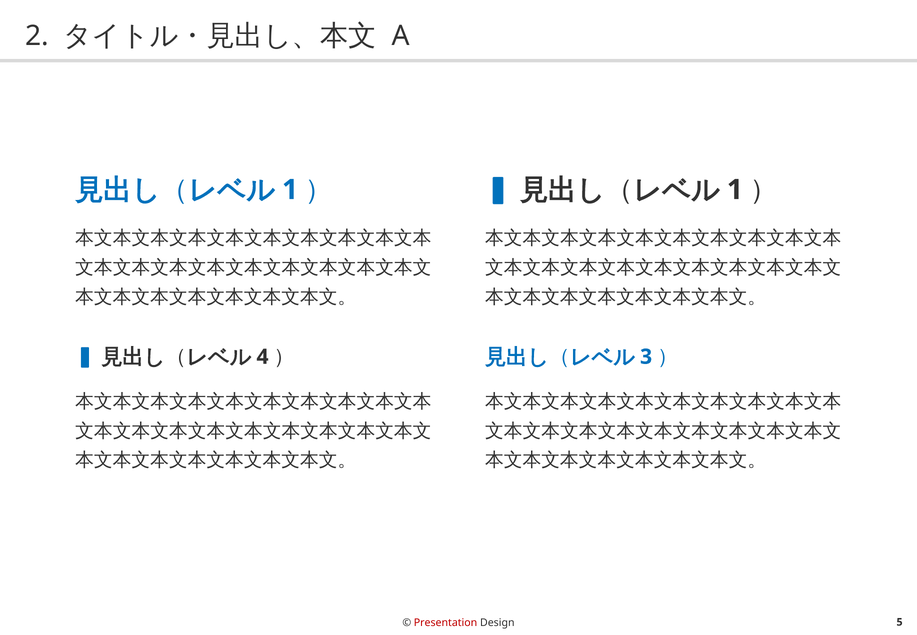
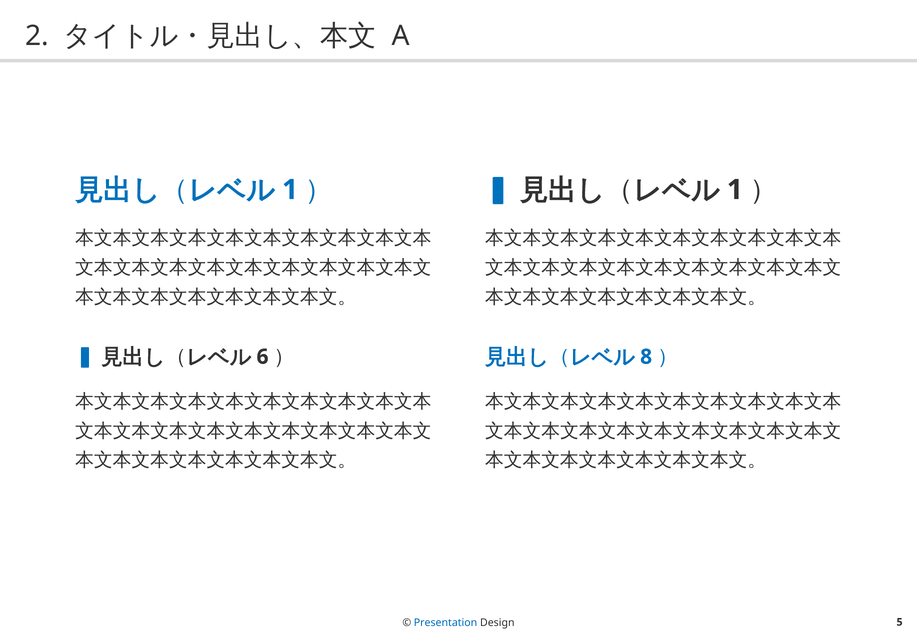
4: 4 -> 6 (263, 357)
3: 3 -> 8 (646, 357)
Presentation colour: red -> blue (446, 622)
